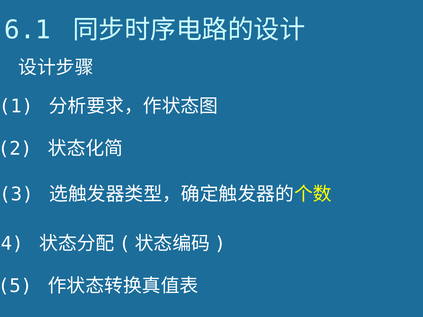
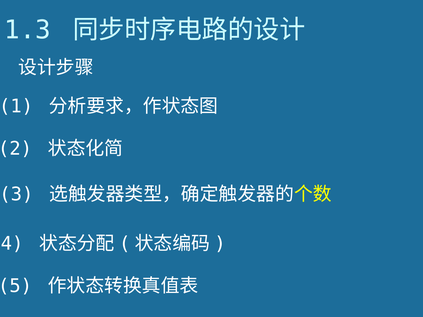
6.1: 6.1 -> 1.3 (28, 30)
